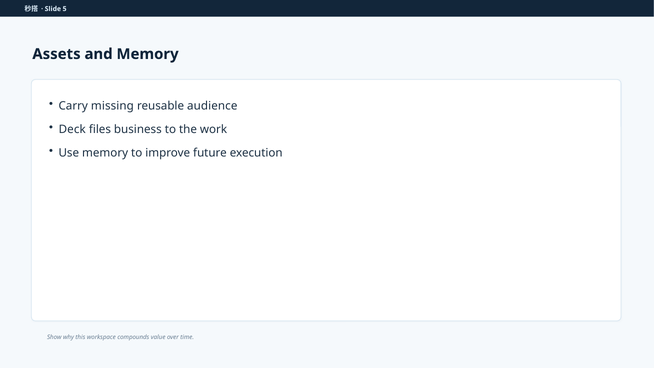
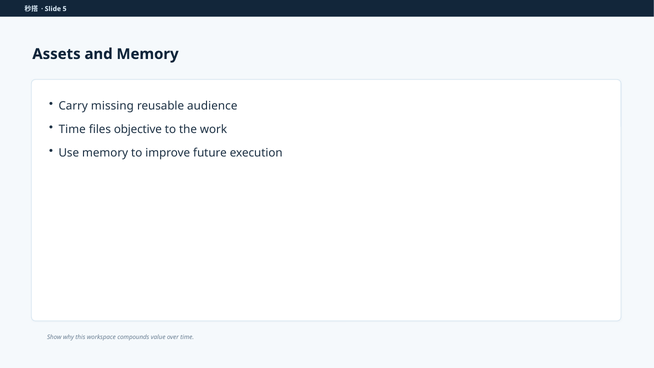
Deck: Deck -> Time (72, 129)
business: business -> objective (138, 129)
